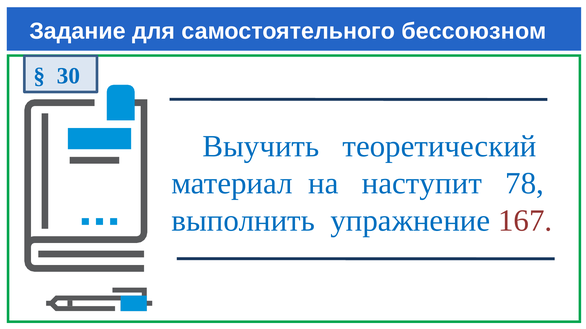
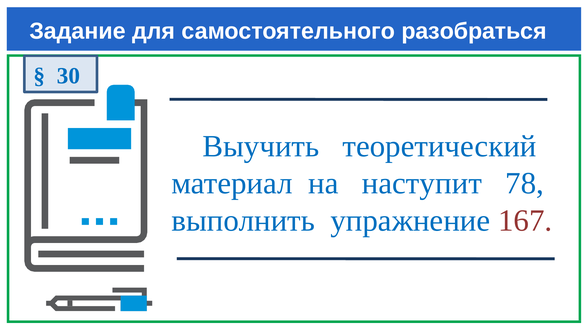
бессоюзном: бессоюзном -> разобраться (474, 31)
